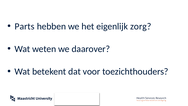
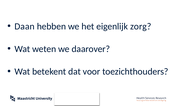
Parts: Parts -> Daan (25, 26)
